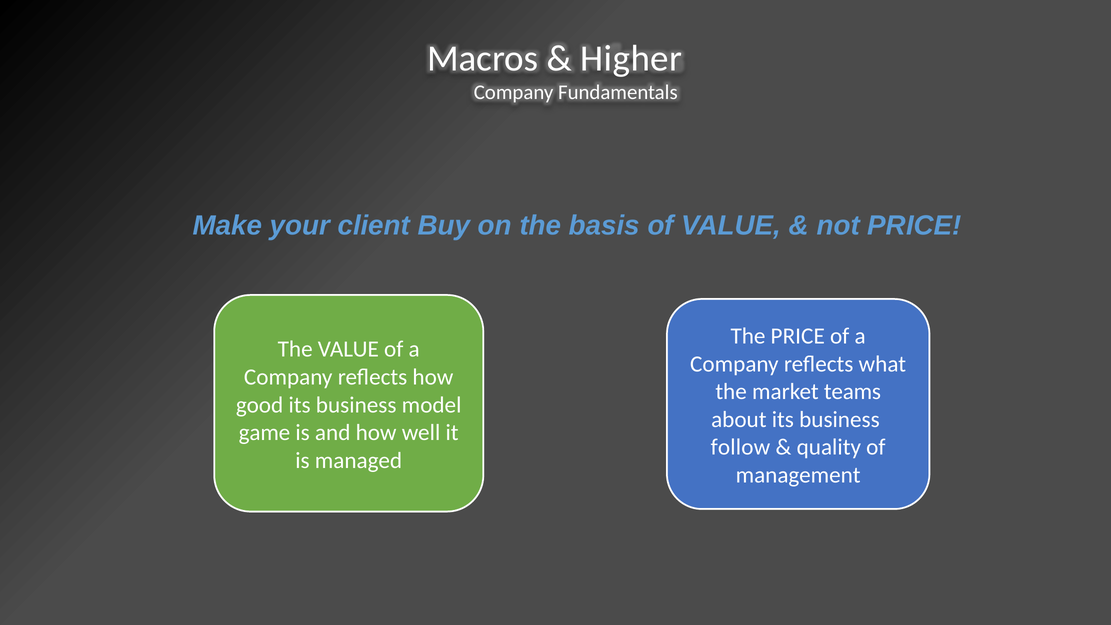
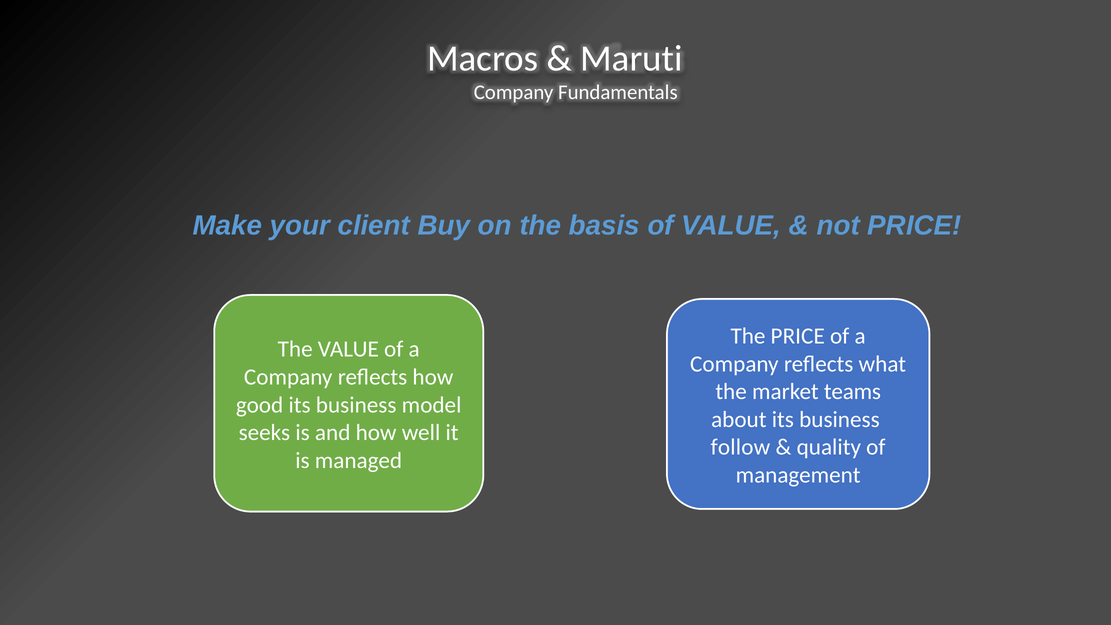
Higher: Higher -> Maruti (631, 59)
game: game -> seeks (264, 433)
